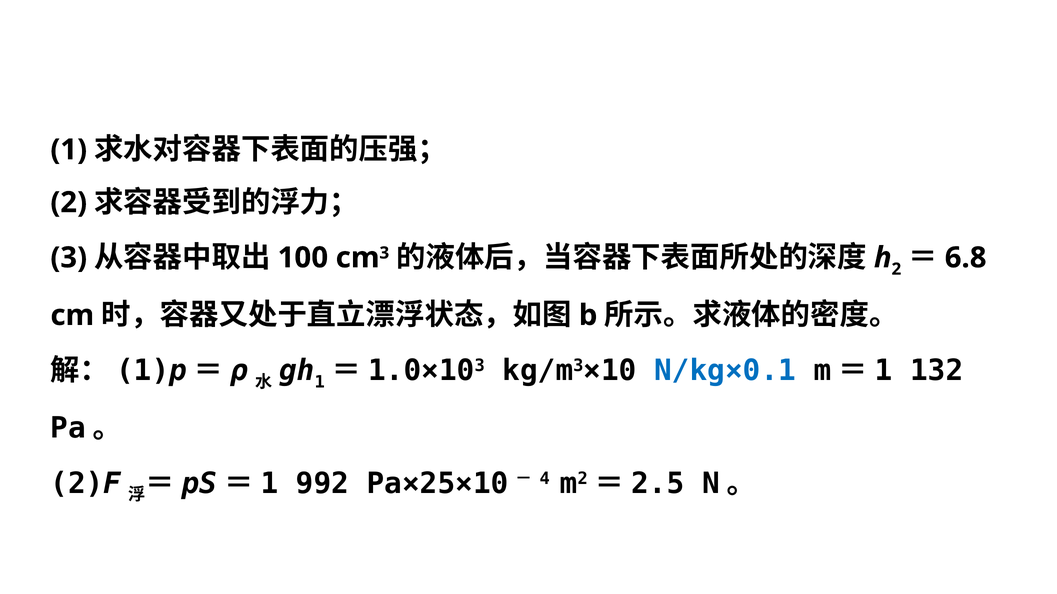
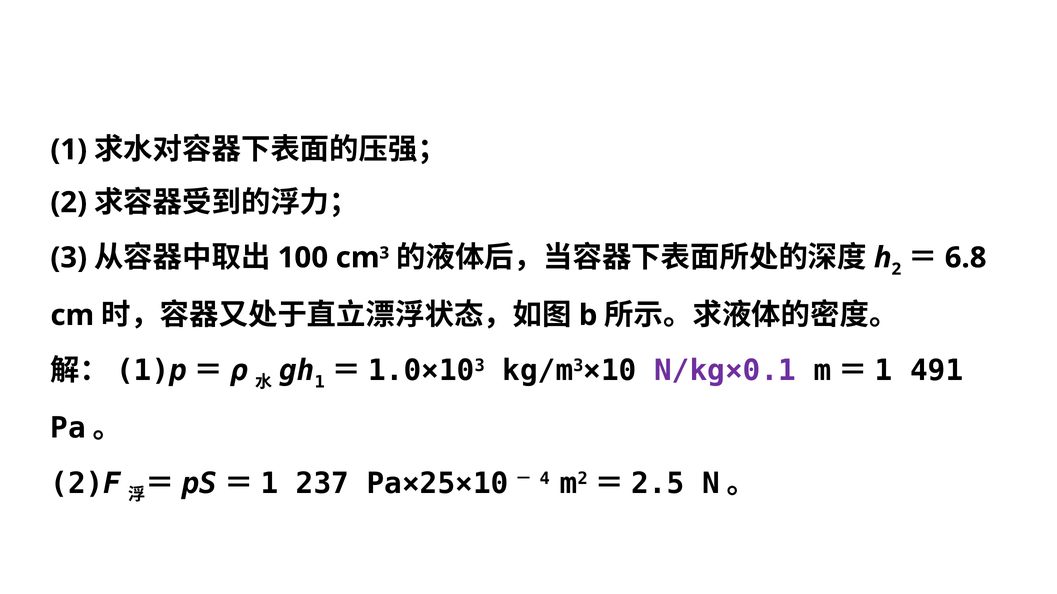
N/kg×0.1 colour: blue -> purple (725, 371)
132: 132 -> 491 (937, 371)
992: 992 -> 237 (322, 484)
